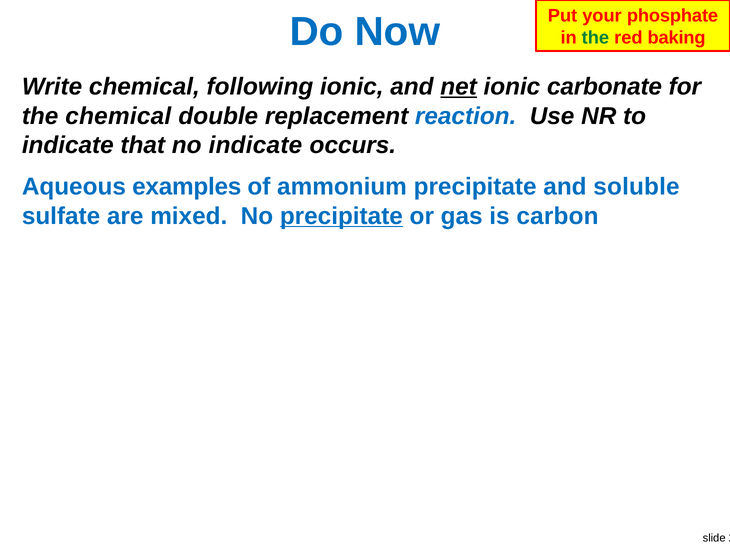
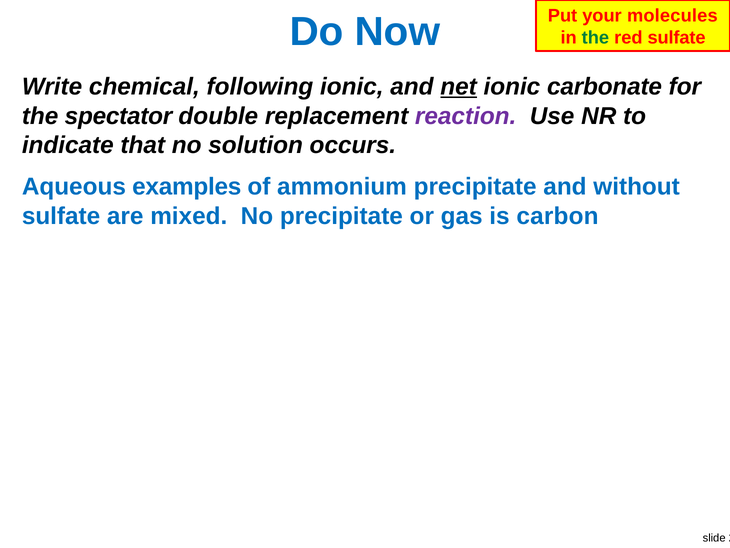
phosphate: phosphate -> molecules (672, 16)
red baking: baking -> sulfate (677, 38)
the chemical: chemical -> spectator (119, 116)
reaction colour: blue -> purple (466, 116)
no indicate: indicate -> solution (256, 145)
soluble: soluble -> without (637, 187)
precipitate underline: present -> none (341, 216)
